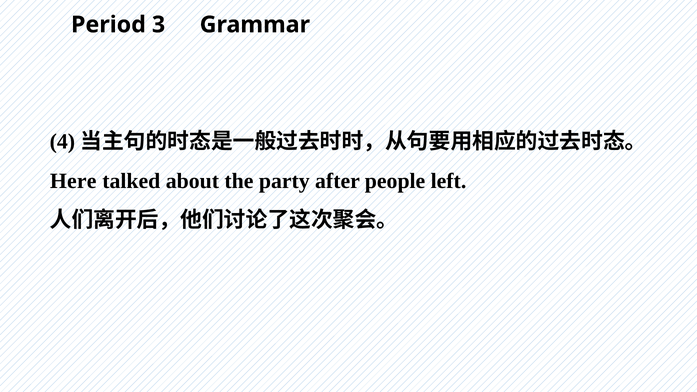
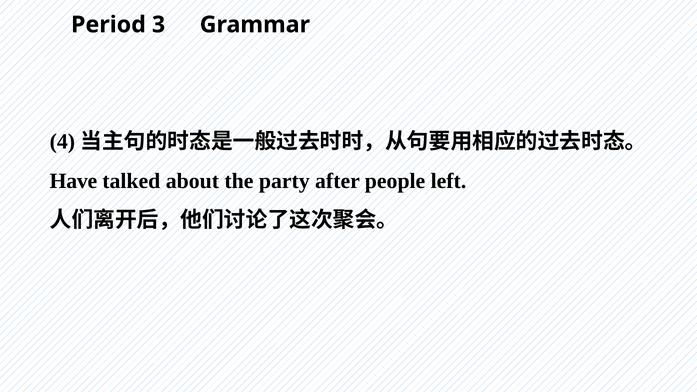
Here: Here -> Have (73, 181)
